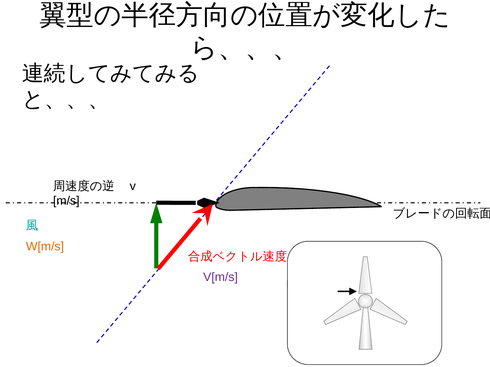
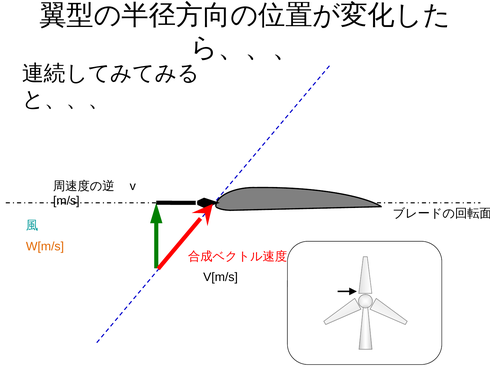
V[m/s colour: purple -> black (221, 278)
